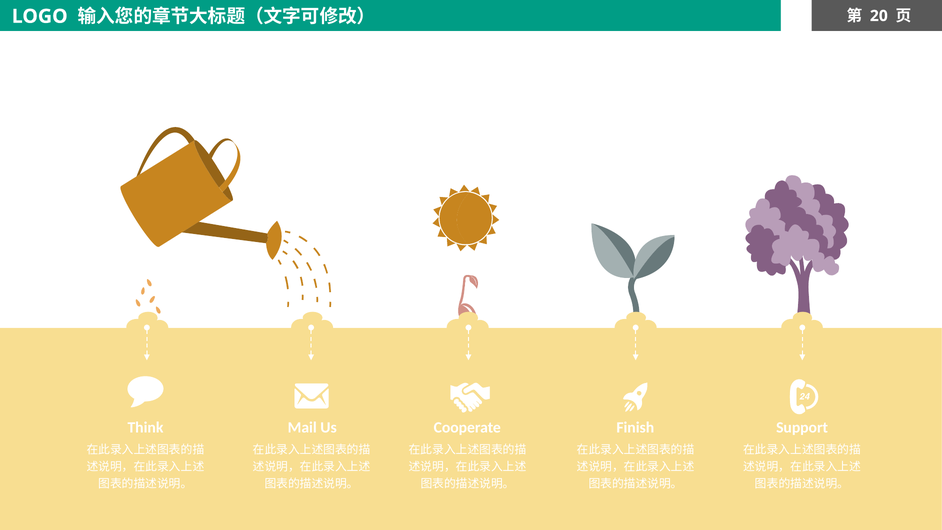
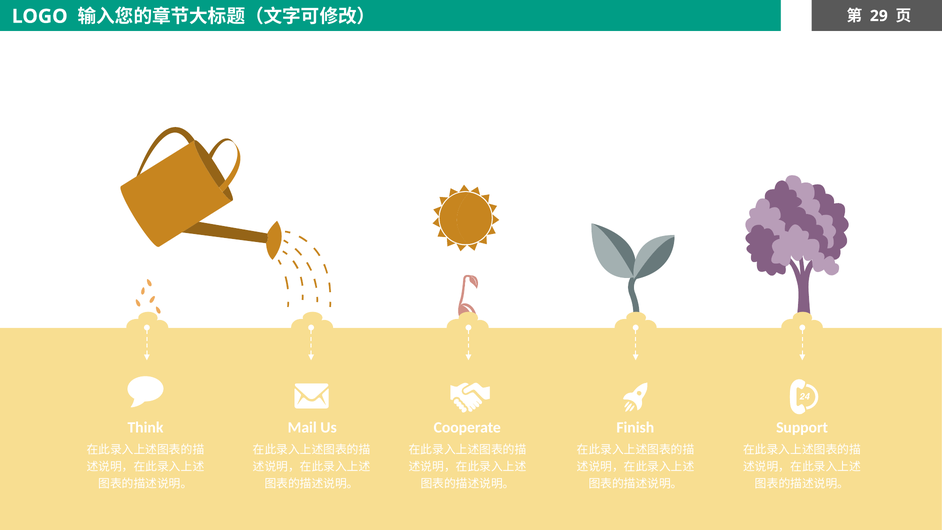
20: 20 -> 29 (879, 16)
